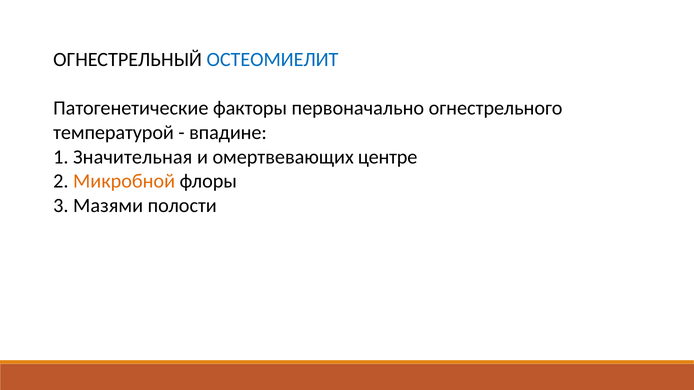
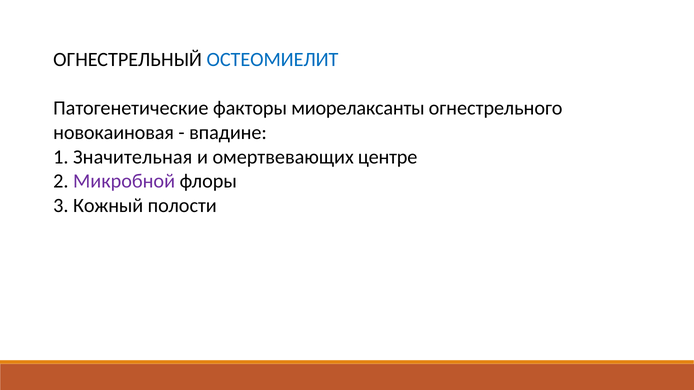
первоначально: первоначально -> миорелаксанты (358, 108)
температурой: температурой -> новокаиновая (114, 133)
Микробной colour: orange -> purple (124, 181)
Мазями: Мазями -> Кожный (108, 206)
